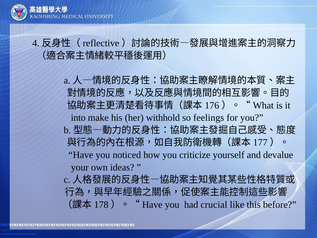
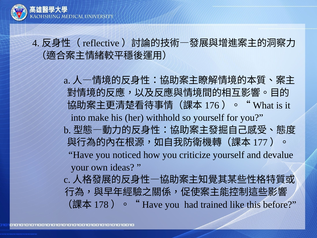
so feelings: feelings -> yourself (209, 118)
crucial: crucial -> trained (214, 204)
